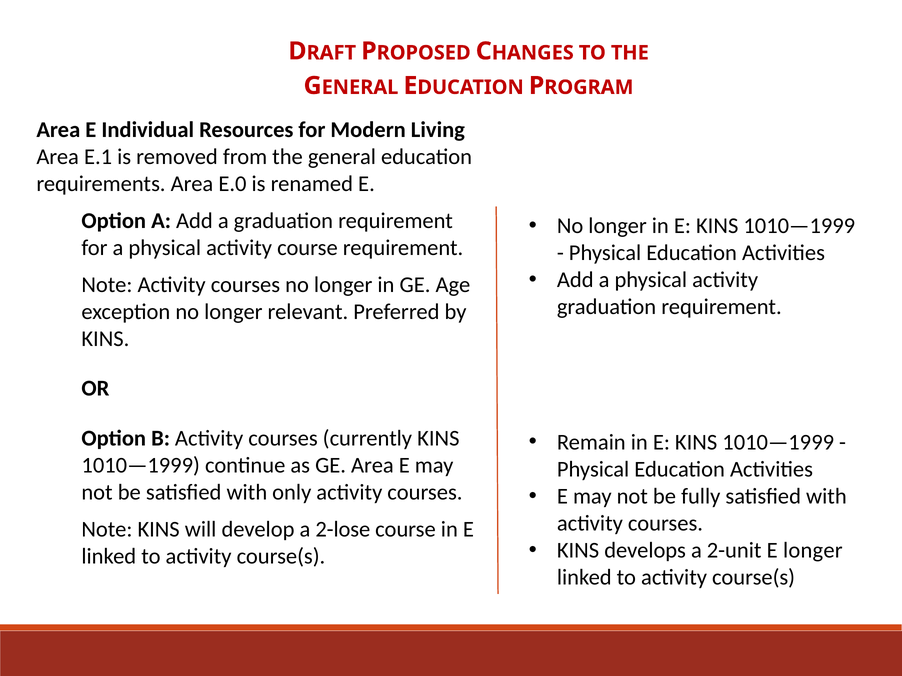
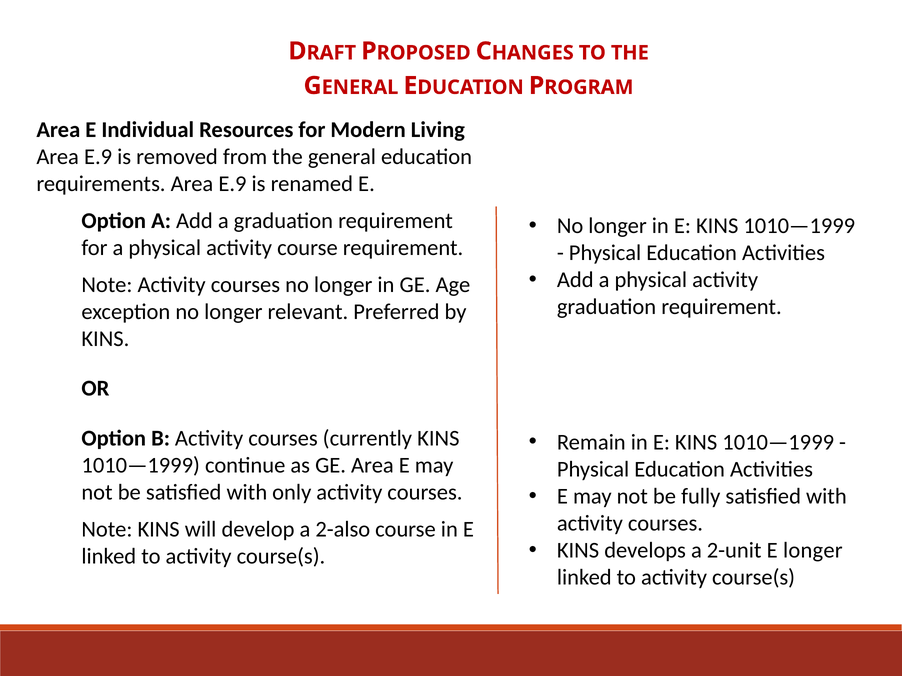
E.1: E.1 -> E.9 (98, 157)
requirements Area E.0: E.0 -> E.9 (232, 184)
2-lose: 2-lose -> 2-also (343, 530)
